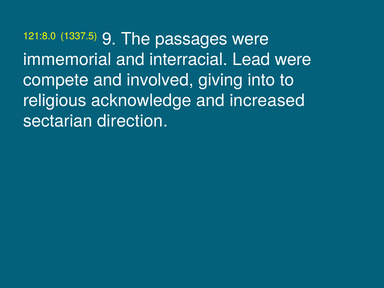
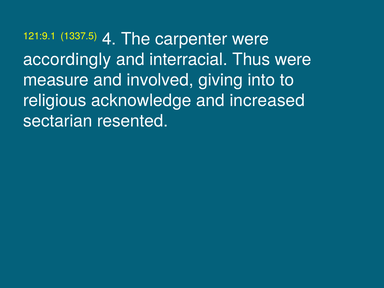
121:8.0: 121:8.0 -> 121:9.1 (39, 36)
9: 9 -> 4 (109, 39)
passages: passages -> carpenter (191, 39)
immemorial: immemorial -> accordingly (67, 59)
Lead: Lead -> Thus (251, 59)
compete: compete -> measure (56, 80)
direction: direction -> resented (133, 121)
